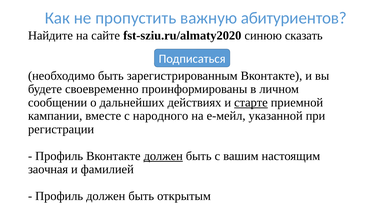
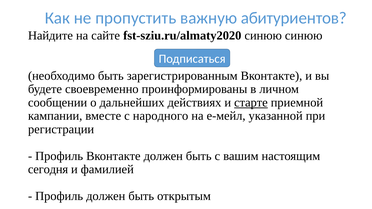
синюю сказать: сказать -> синюю (304, 36)
должен underline: present -> none (163, 156)
заочная: заочная -> сегодня (48, 170)
